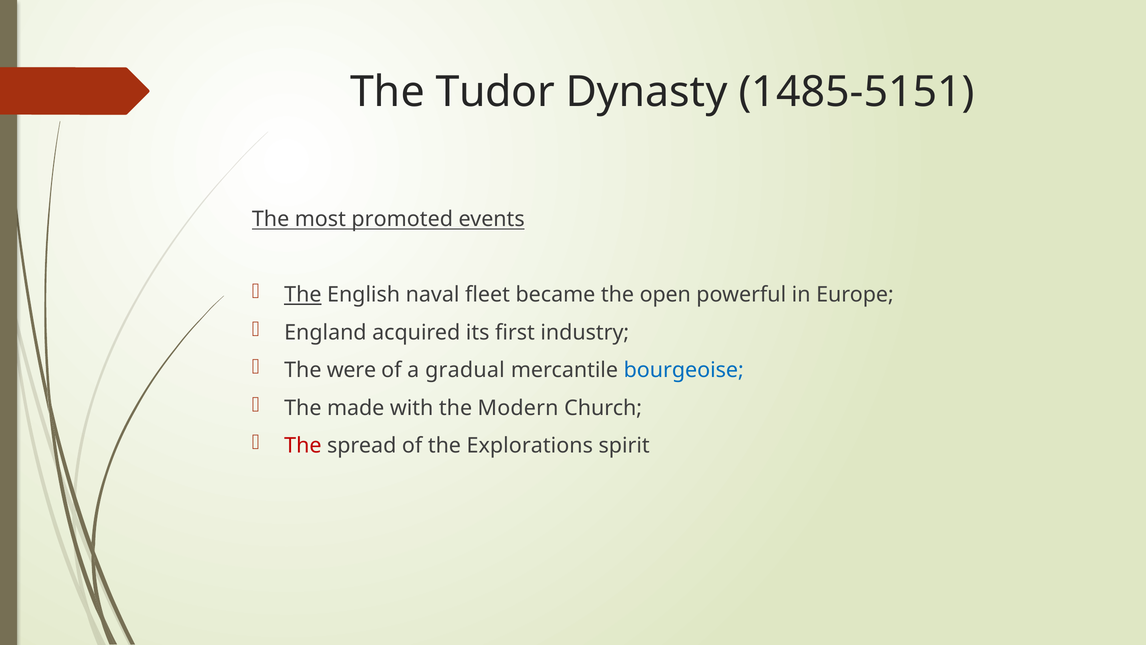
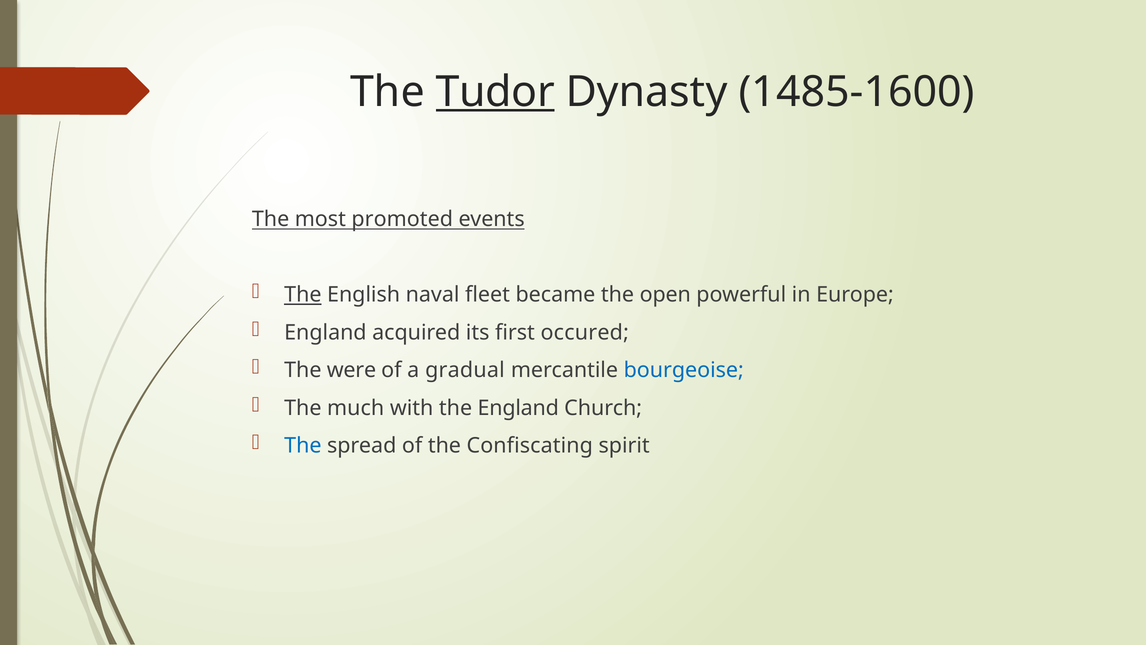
Tudor underline: none -> present (495, 92)
1485-5151: 1485-5151 -> 1485-1600 (857, 92)
industry: industry -> occured (585, 332)
made: made -> much (356, 408)
the Modern: Modern -> England (518, 408)
The colour: red -> blue (303, 446)
Explorations: Explorations -> Confiscating (530, 446)
